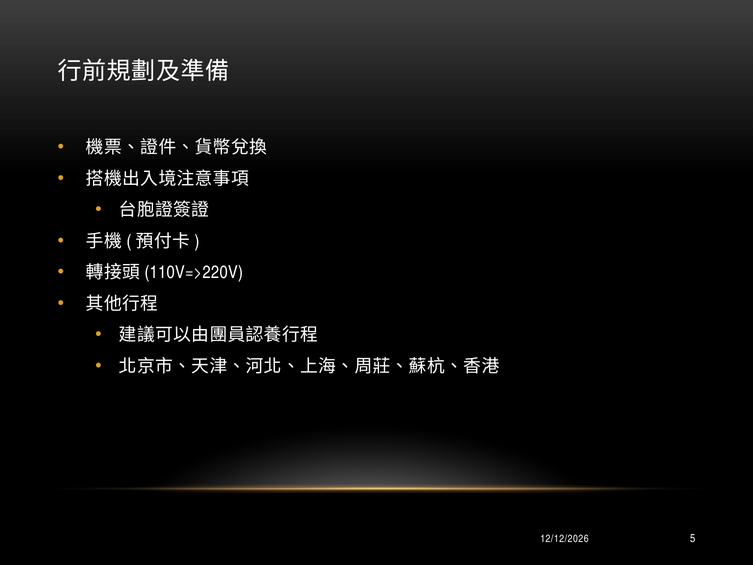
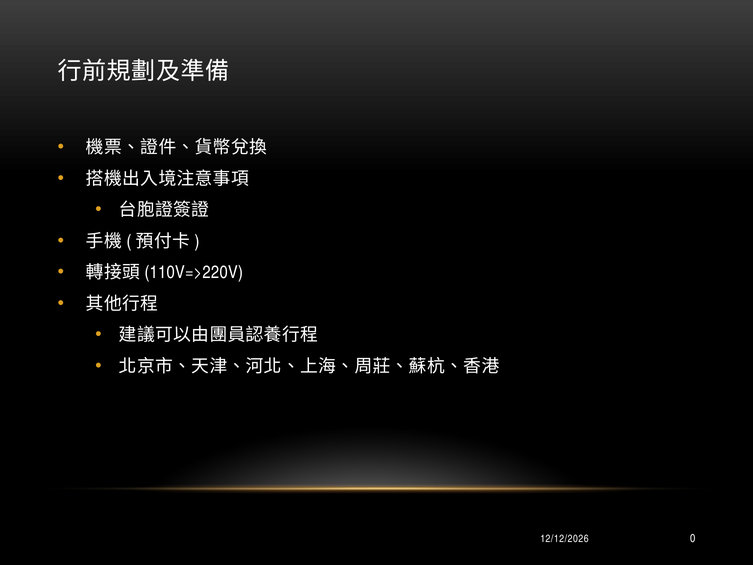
5: 5 -> 0 (693, 538)
